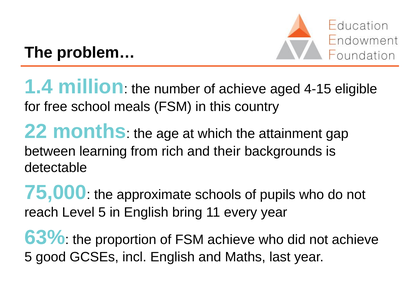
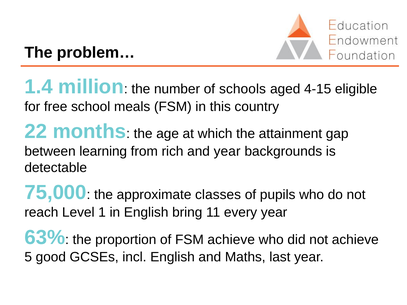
of achieve: achieve -> schools (243, 89)
and their: their -> year (227, 152)
schools: schools -> classes (218, 195)
Level 5: 5 -> 1 (102, 213)
